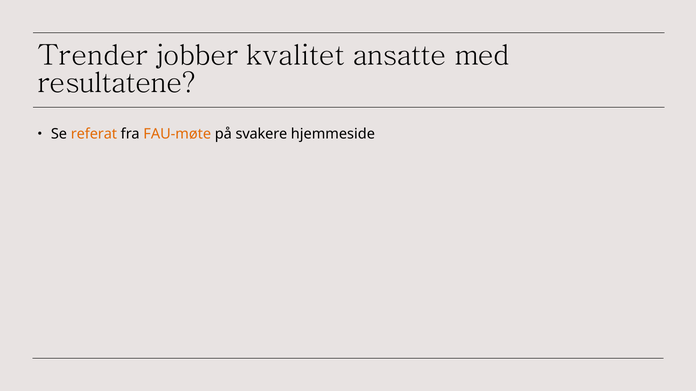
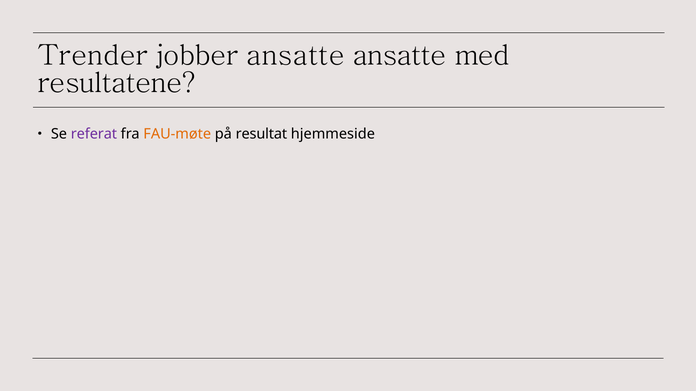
jobber kvalitet: kvalitet -> ansatte (296, 55)
referat colour: orange -> purple (94, 134)
svakere: svakere -> resultat (261, 134)
